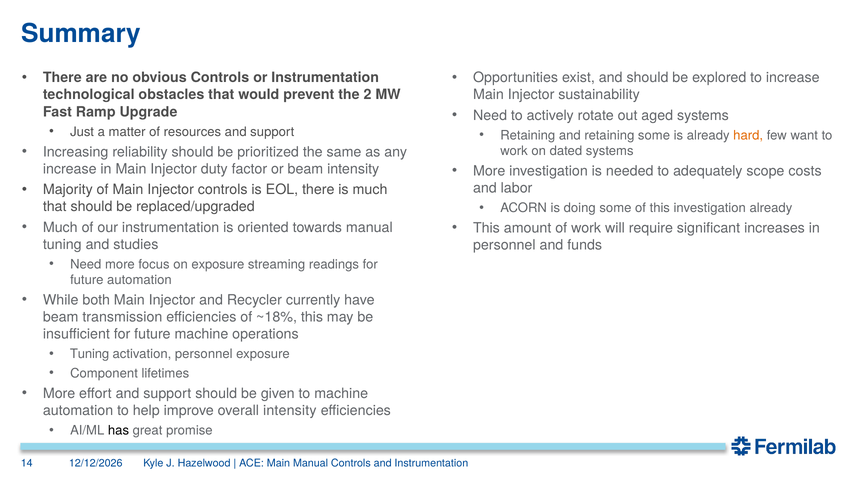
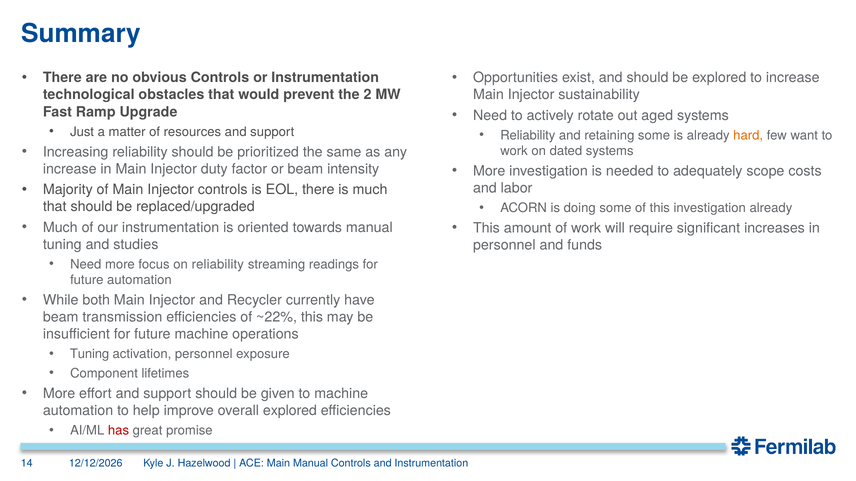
Retaining: Retaining -> Reliability (528, 135)
on exposure: exposure -> reliability (218, 265)
~18%: ~18% -> ~22% (277, 318)
overall intensity: intensity -> explored (290, 411)
has colour: black -> red (118, 431)
